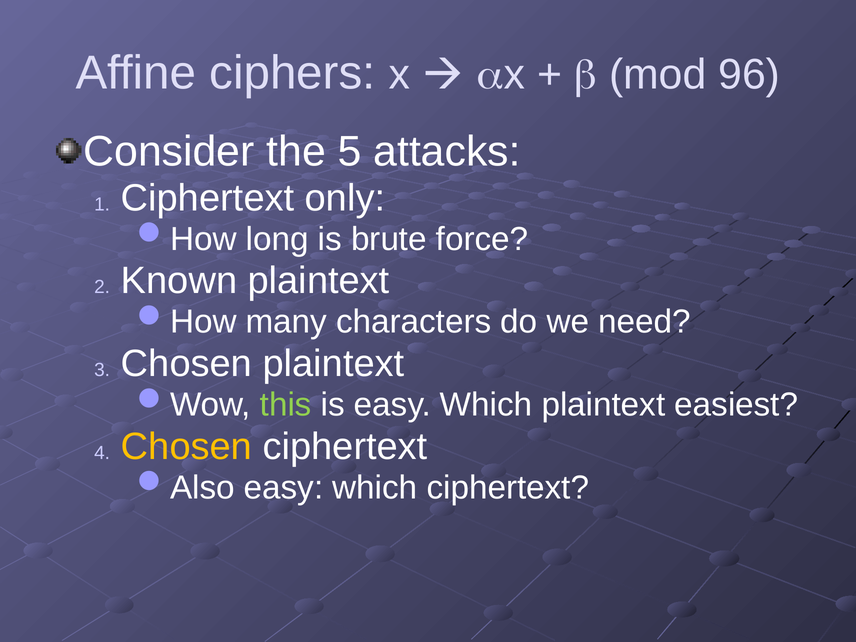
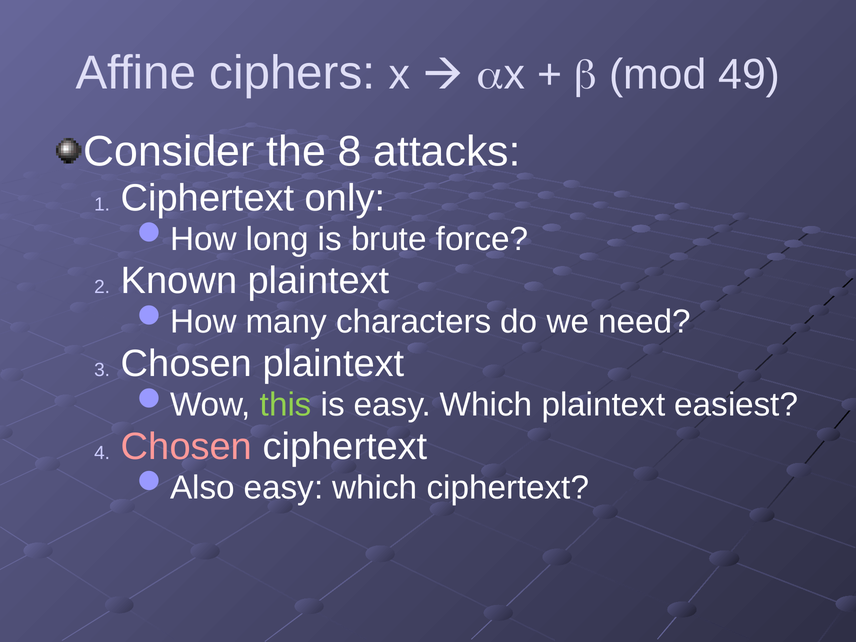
96: 96 -> 49 (749, 75)
5: 5 -> 8 (350, 151)
Chosen colour: yellow -> pink (186, 446)
